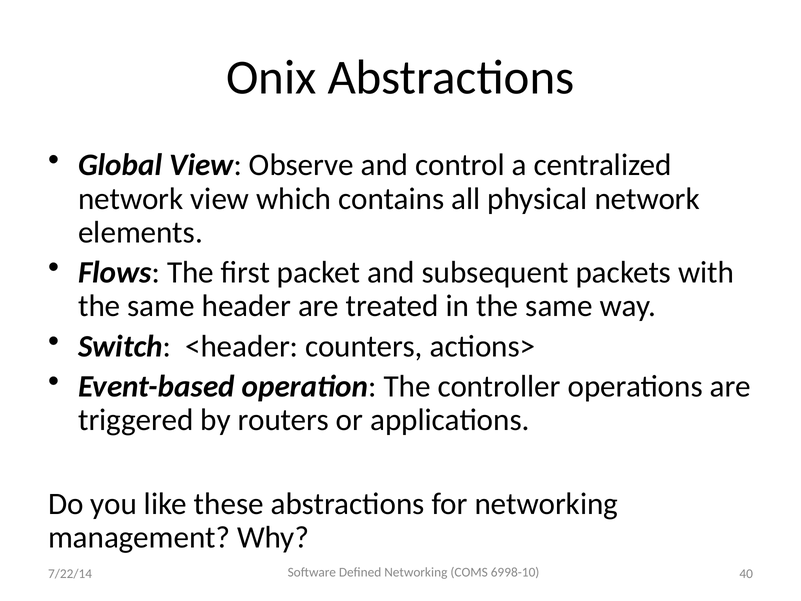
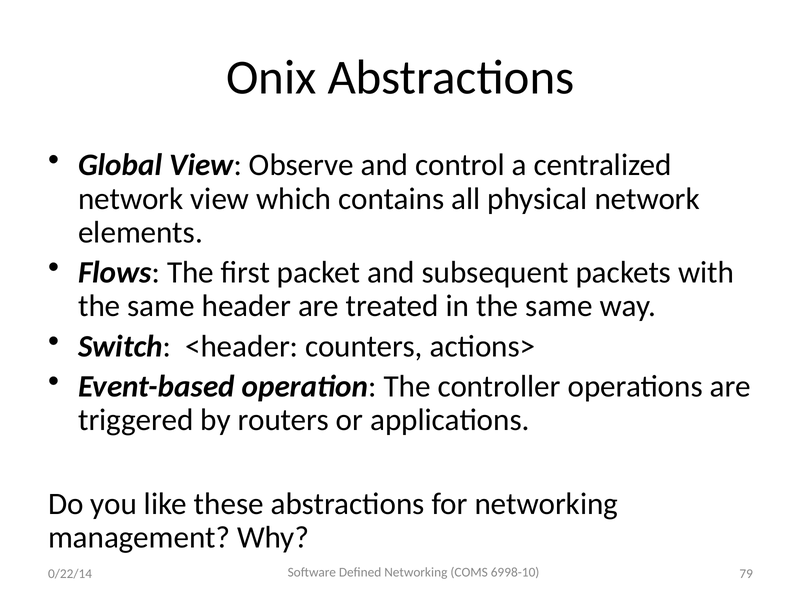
40: 40 -> 79 (746, 574)
7/22/14: 7/22/14 -> 0/22/14 (70, 574)
